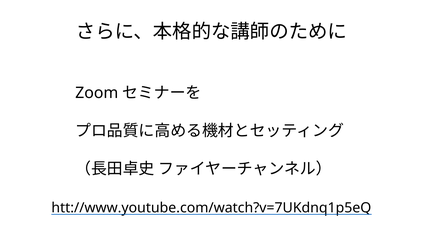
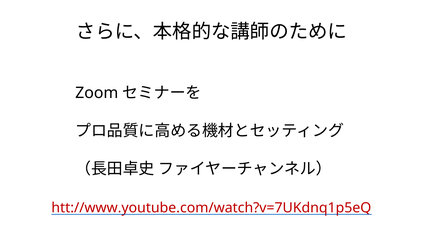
htt://www.youtube.com/watch?v=7UKdnq1p5eQ colour: black -> red (211, 208)
